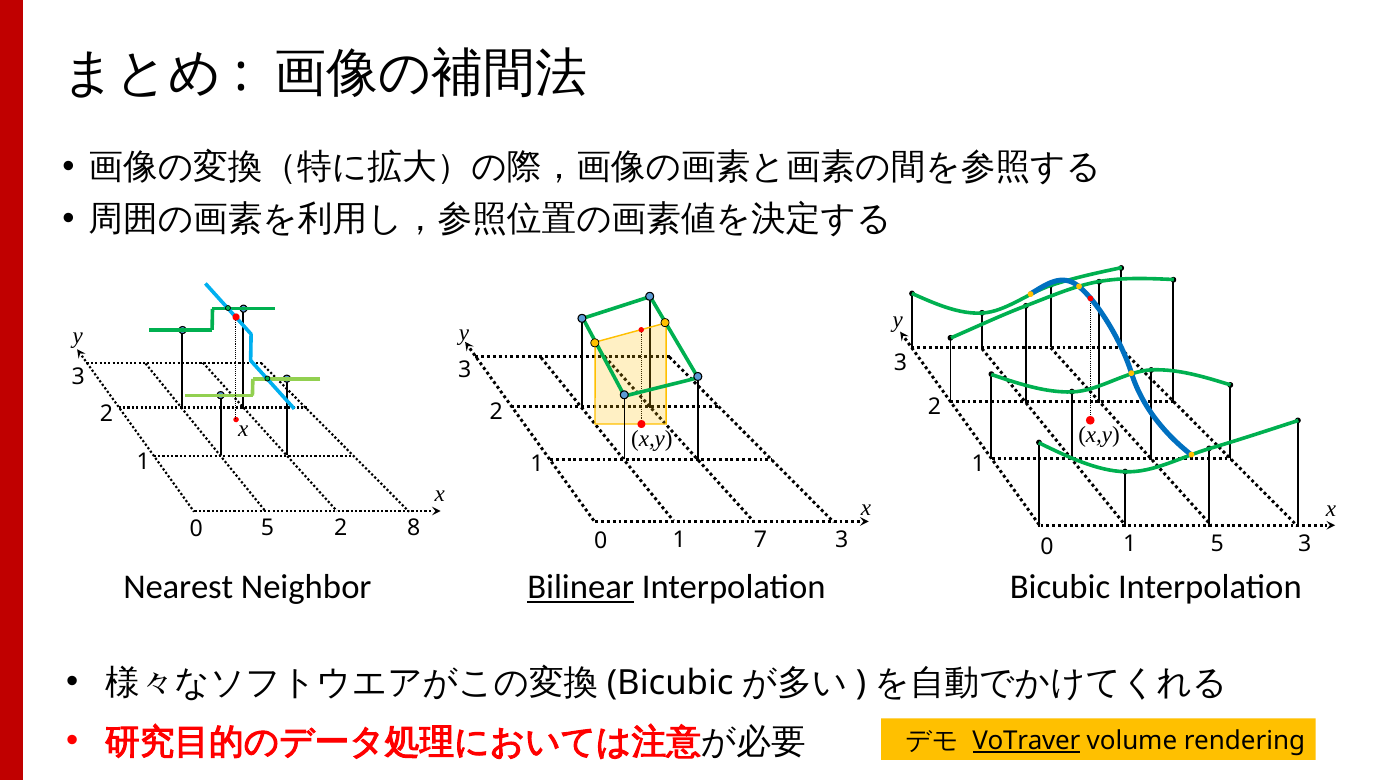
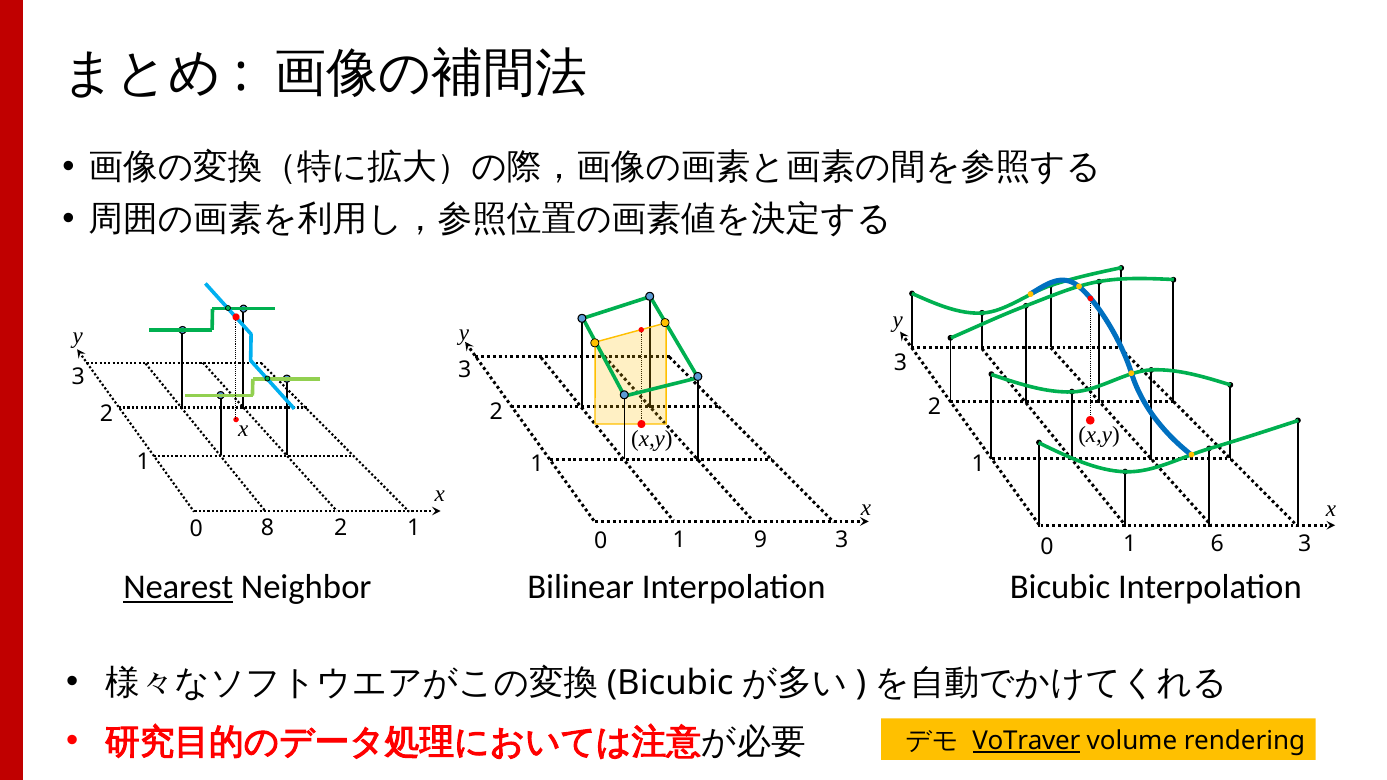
0 5: 5 -> 8 (267, 528)
8: 8 -> 1 (414, 528)
7: 7 -> 9 (761, 540)
1 5: 5 -> 6 (1217, 544)
Nearest underline: none -> present (178, 587)
Bilinear underline: present -> none (581, 587)
